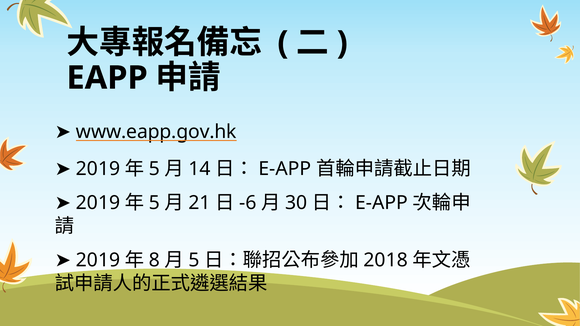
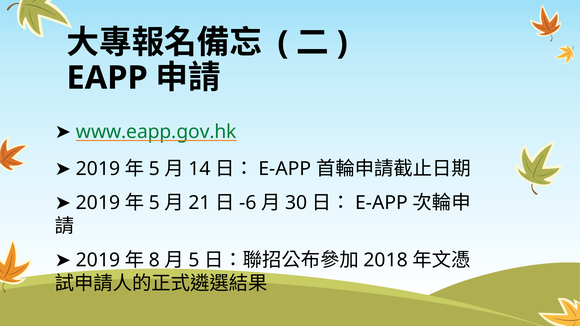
www.eapp.gov.hk colour: black -> green (156, 132)
